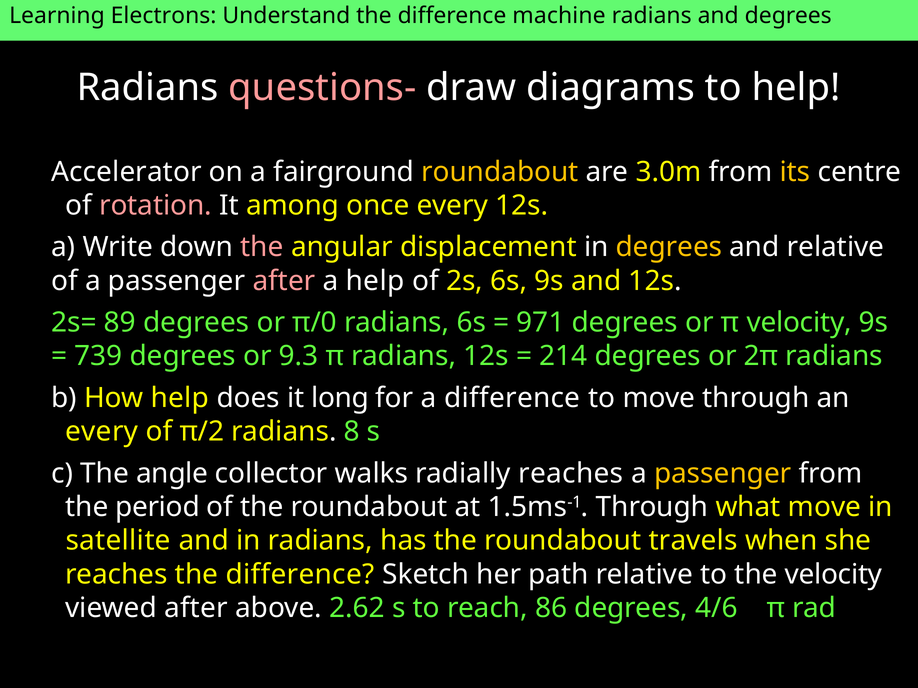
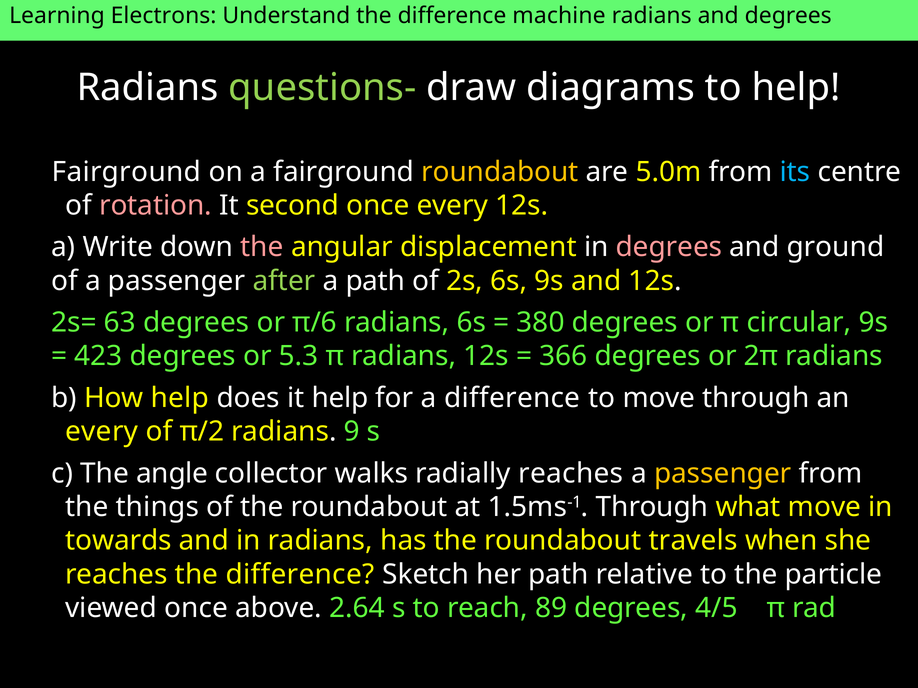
questions- colour: pink -> light green (322, 88)
Accelerator: Accelerator -> Fairground (126, 172)
3.0m: 3.0m -> 5.0m (669, 172)
its colour: yellow -> light blue (795, 172)
among: among -> second (293, 206)
degrees colour: yellow -> pink (669, 247)
and relative: relative -> ground (835, 247)
after colour: pink -> light green (284, 281)
a help: help -> path (375, 281)
89: 89 -> 63 (120, 323)
π/0: π/0 -> π/6 (315, 323)
971: 971 -> 380 (541, 323)
π velocity: velocity -> circular (799, 323)
739: 739 -> 423 (98, 356)
9.3: 9.3 -> 5.3 (299, 356)
214: 214 -> 366 (563, 356)
it long: long -> help (340, 398)
8: 8 -> 9 (352, 432)
period: period -> things (157, 507)
satellite: satellite -> towards (118, 541)
the velocity: velocity -> particle (833, 575)
viewed after: after -> once (196, 608)
2.62: 2.62 -> 2.64 (357, 608)
86: 86 -> 89 (551, 608)
4/6: 4/6 -> 4/5 (716, 608)
